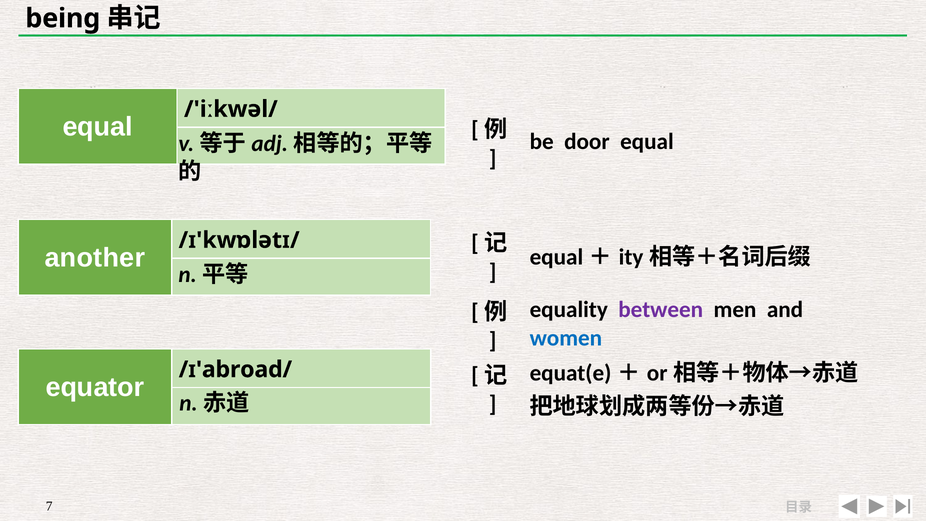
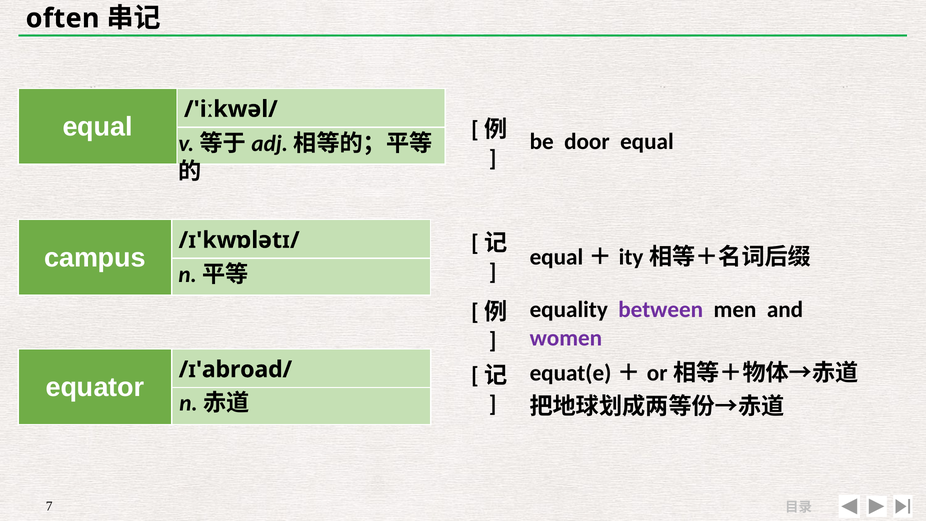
being: being -> often (63, 18)
another: another -> campus (95, 258)
women colour: blue -> purple (566, 338)
